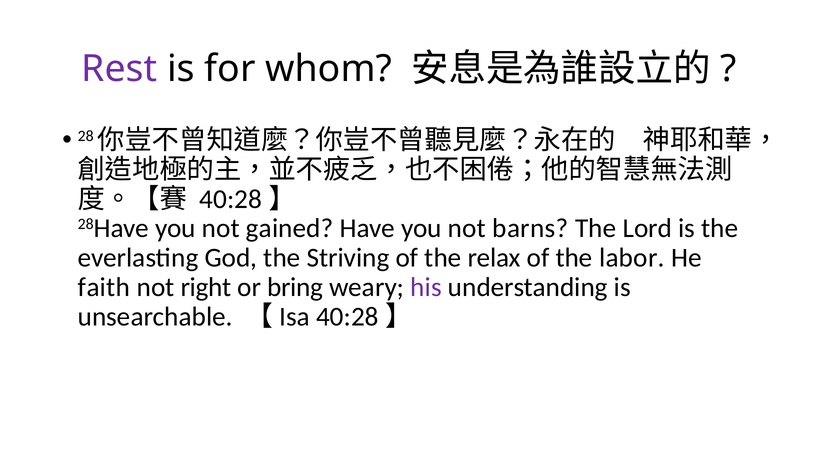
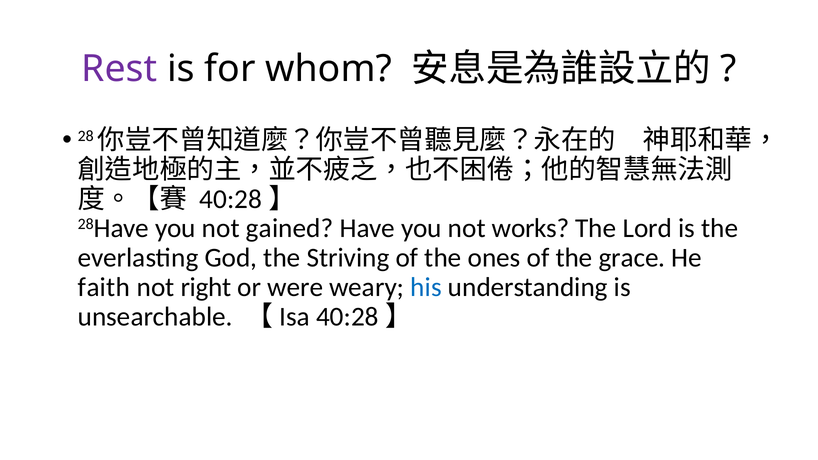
barns: barns -> works (531, 229)
relax: relax -> ones (494, 258)
labor: labor -> grace (632, 258)
bring: bring -> were (295, 287)
his colour: purple -> blue (426, 287)
